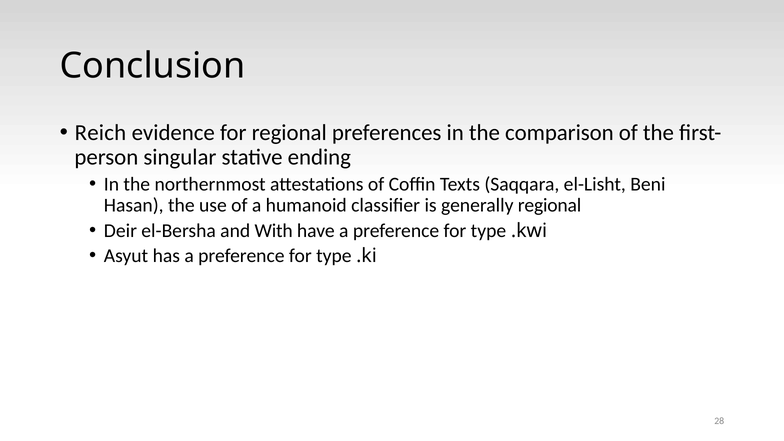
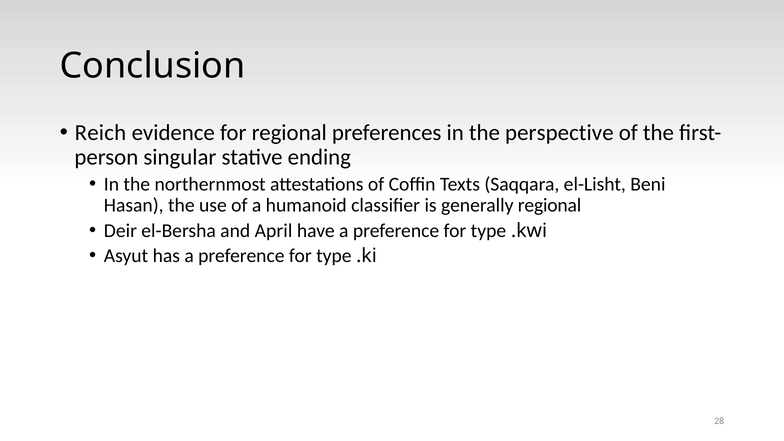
comparison: comparison -> perspective (559, 133)
With: With -> April (274, 231)
